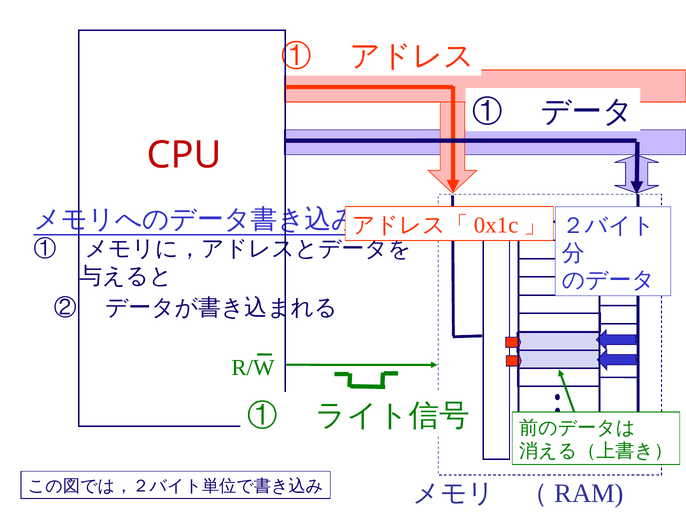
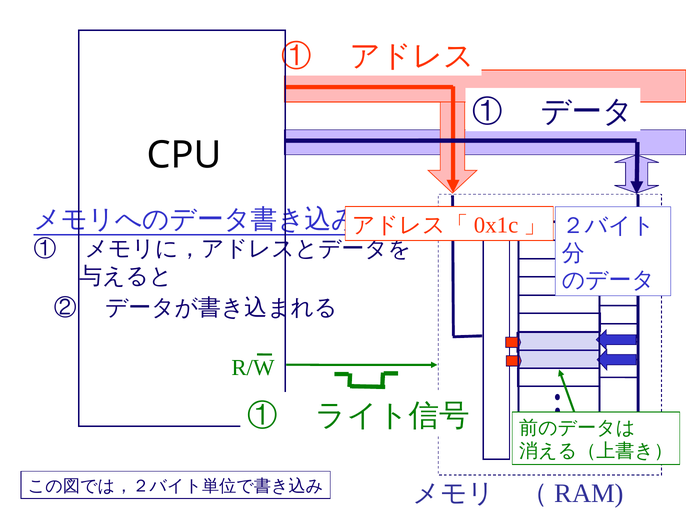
CPU colour: red -> black (184, 155)
